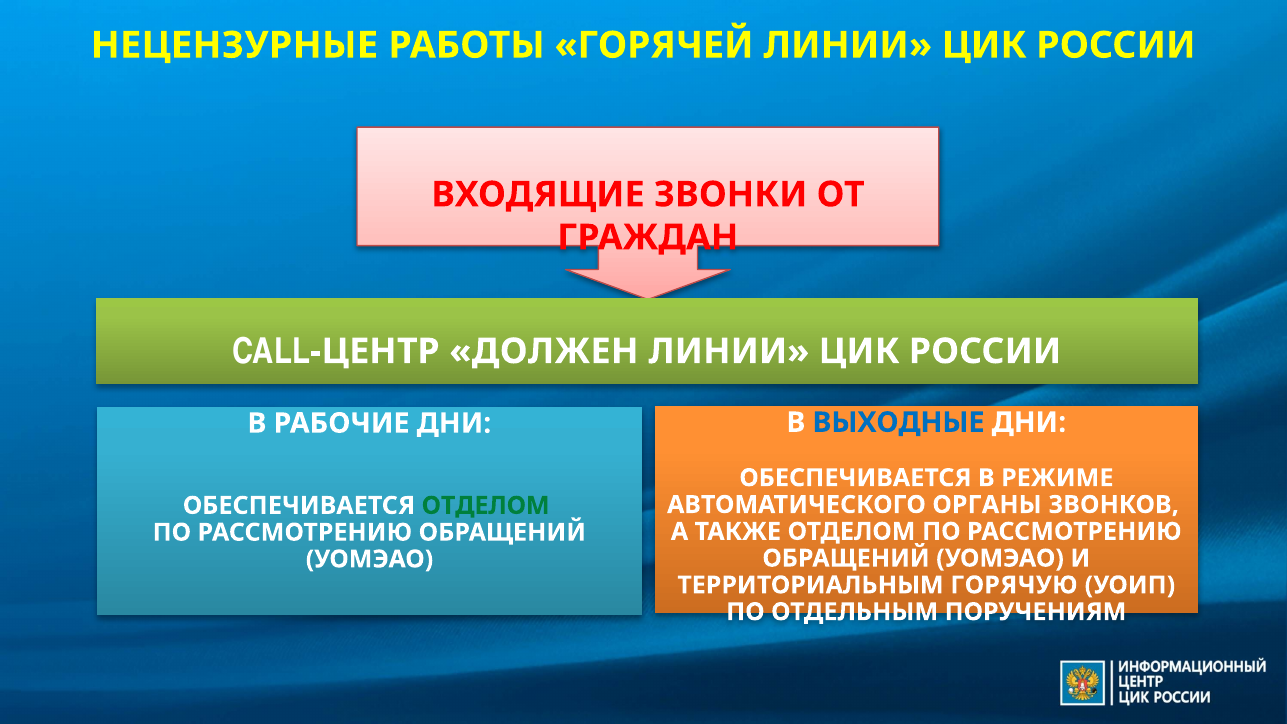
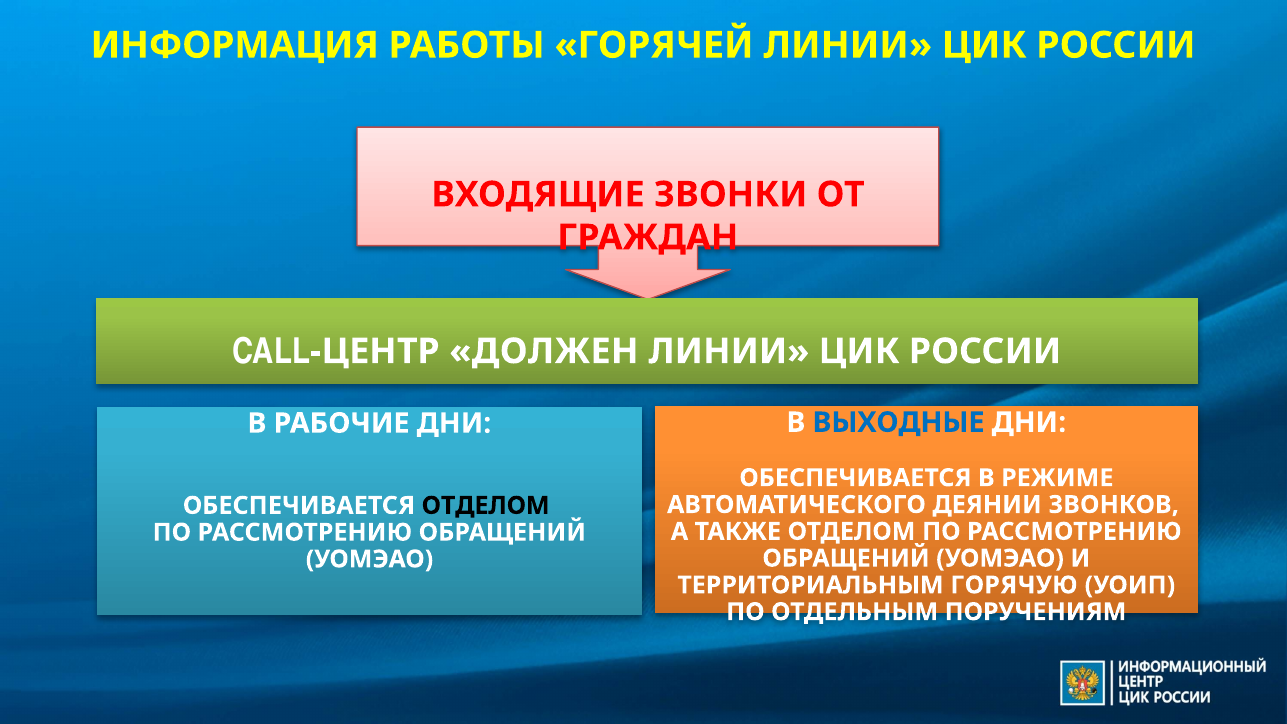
НЕЦЕНЗУРНЫЕ: НЕЦЕНЗУРНЫЕ -> ИНФОРМАЦИЯ (235, 45)
ОРГАНЫ: ОРГАНЫ -> ДЕЯНИИ (987, 505)
ОТДЕЛОМ colour: green -> black (486, 506)
